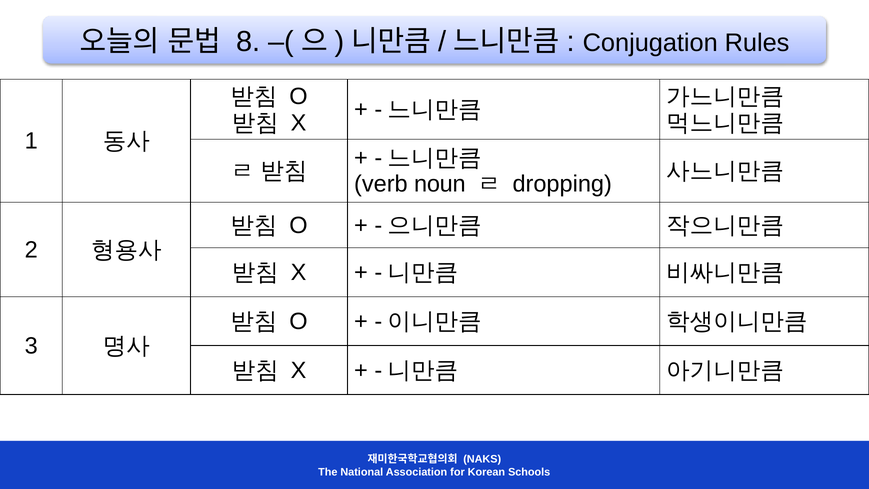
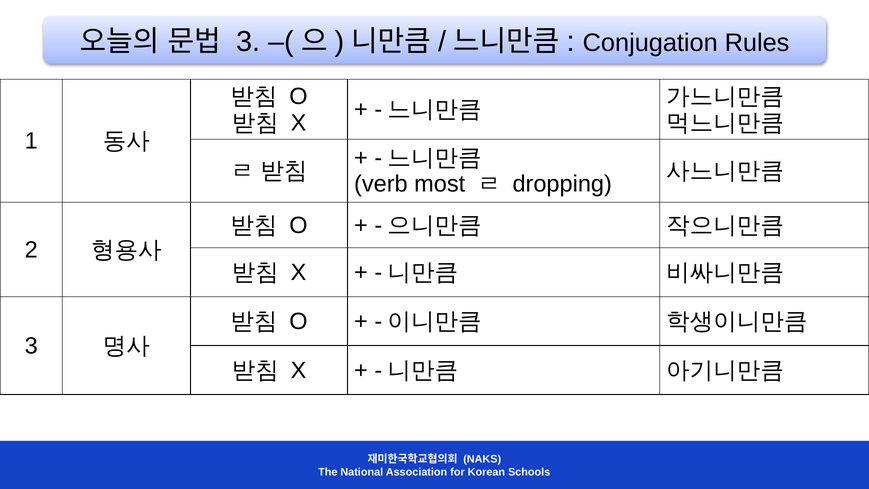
8: 8 -> 3 (248, 42)
noun: noun -> most (440, 184)
